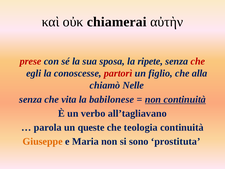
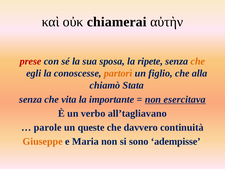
che colour: red -> orange (198, 61)
partorì colour: red -> orange (118, 73)
Nelle: Nelle -> Stata (133, 85)
babilonese: babilonese -> importante (112, 99)
non continuità: continuità -> esercitava (185, 99)
parola: parola -> parole (48, 127)
teologia: teologia -> davvero (141, 127)
prostituta: prostituta -> adempisse (176, 141)
